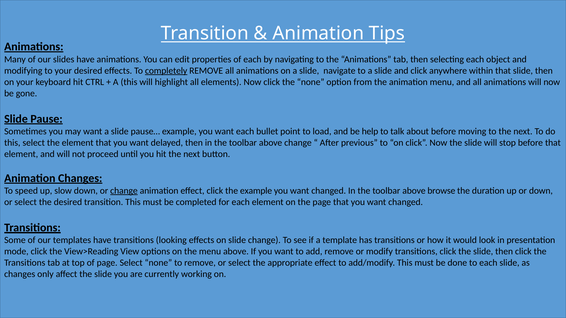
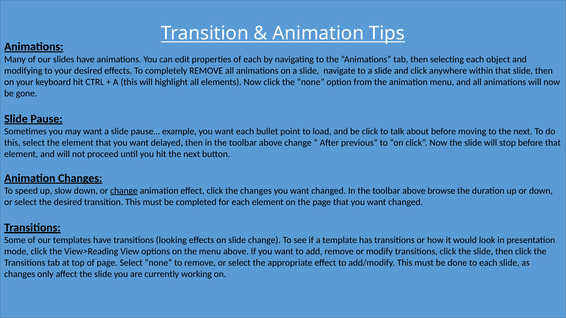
completely underline: present -> none (166, 71)
be help: help -> click (370, 132)
the example: example -> changes (256, 191)
